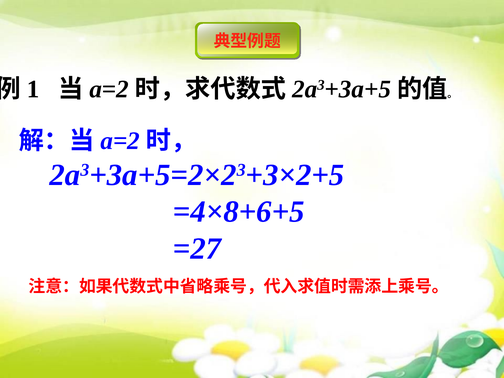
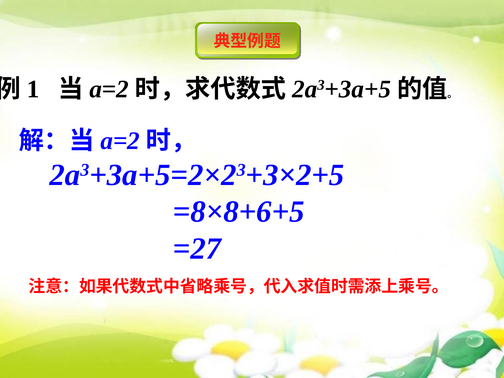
=4×8+6+5: =4×8+6+5 -> =8×8+6+5 (239, 212)
